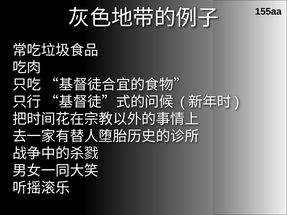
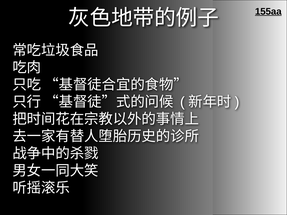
155aa underline: none -> present (268, 11)
